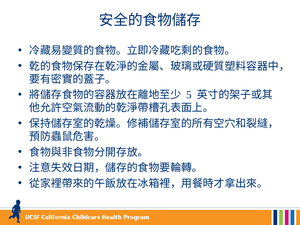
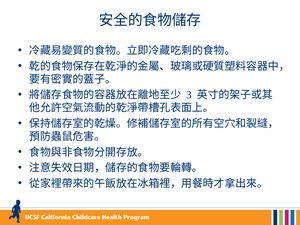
5: 5 -> 3 (189, 95)
